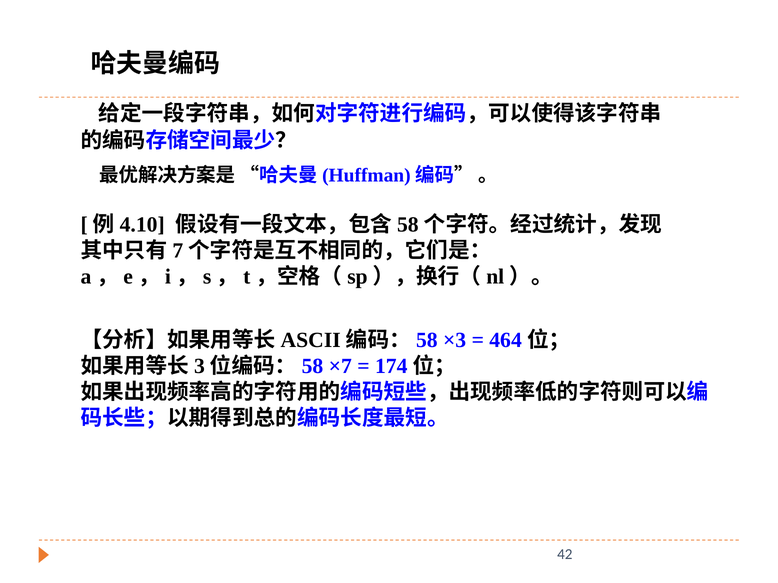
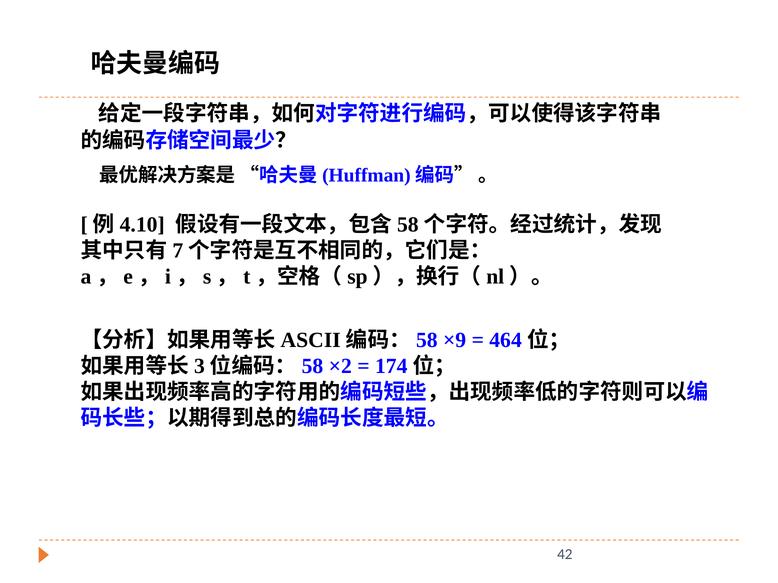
×3: ×3 -> ×9 (455, 340)
×7: ×7 -> ×2 (340, 366)
